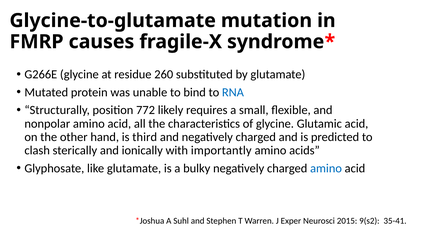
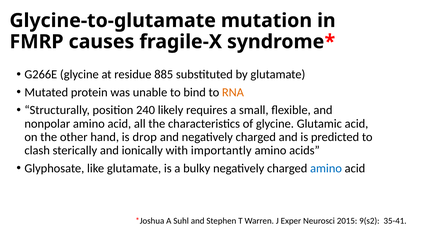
260: 260 -> 885 (164, 74)
RNA colour: blue -> orange (233, 92)
772: 772 -> 240 (146, 110)
third: third -> drop (145, 137)
